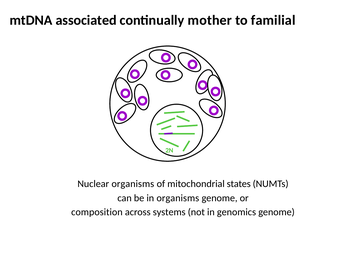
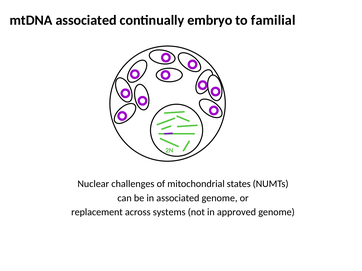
mother: mother -> embryo (210, 20)
Nuclear organisms: organisms -> challenges (133, 184)
in organisms: organisms -> associated (178, 198)
composition: composition -> replacement (97, 212)
genomics: genomics -> approved (236, 212)
